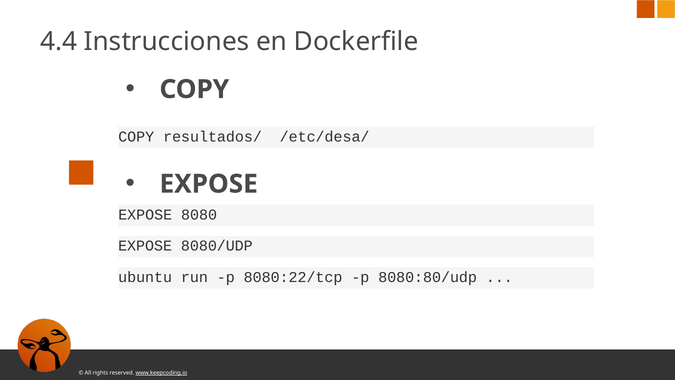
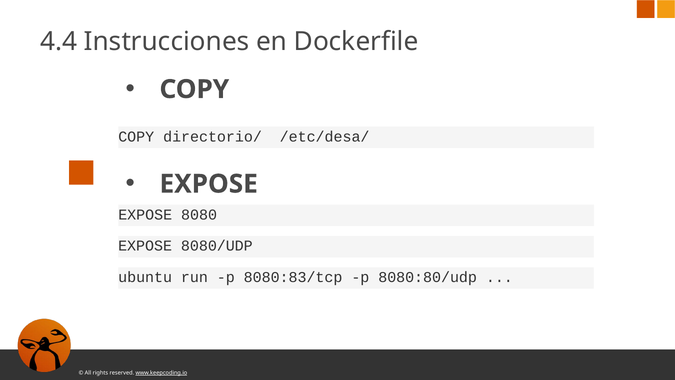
resultados/: resultados/ -> directorio/ (213, 137)
8080:22/tcp: 8080:22/tcp -> 8080:83/tcp (293, 277)
